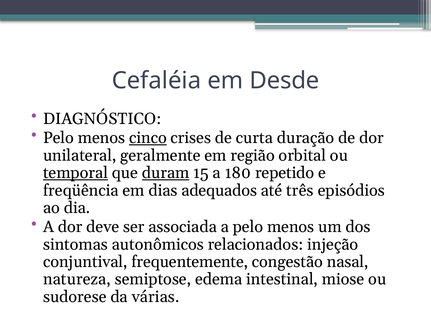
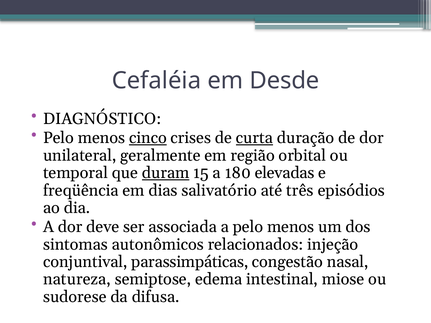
curta underline: none -> present (254, 138)
temporal underline: present -> none (75, 173)
repetido: repetido -> elevadas (285, 173)
adequados: adequados -> salivatório (219, 190)
frequentemente: frequentemente -> parassimpáticas (190, 262)
várias: várias -> difusa (156, 297)
